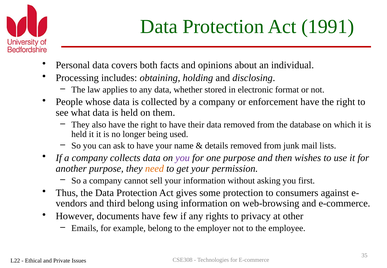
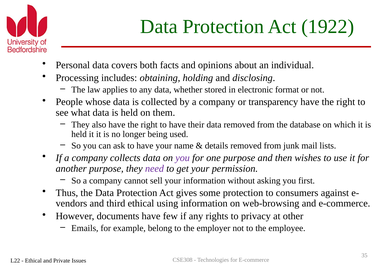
1991: 1991 -> 1922 (328, 27)
enforcement: enforcement -> transparency (273, 102)
need colour: orange -> purple (154, 169)
third belong: belong -> ethical (141, 203)
